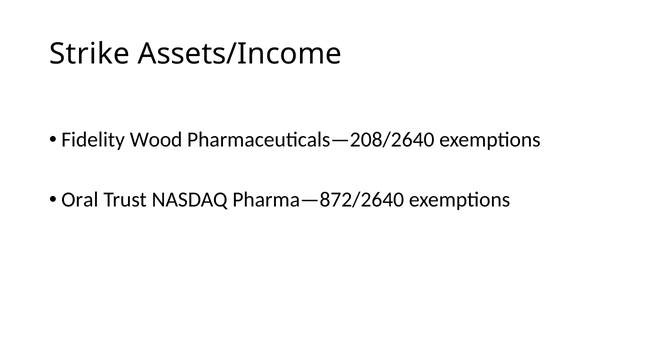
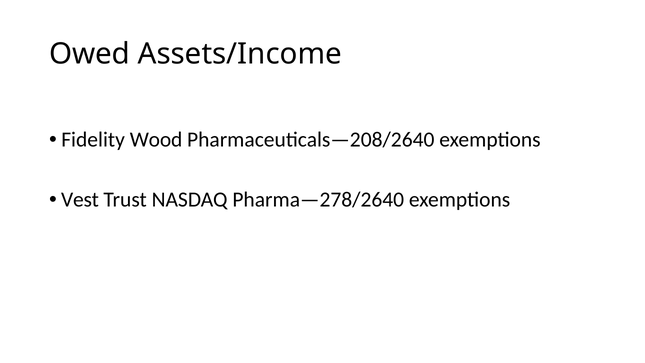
Strike: Strike -> Owed (90, 54)
Oral: Oral -> Vest (80, 200)
Pharma—872/2640: Pharma—872/2640 -> Pharma—278/2640 (318, 200)
